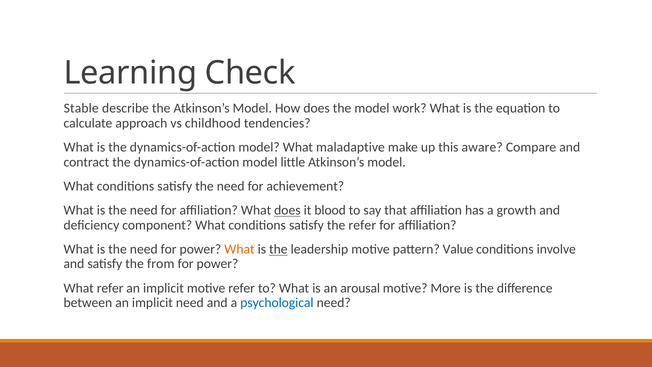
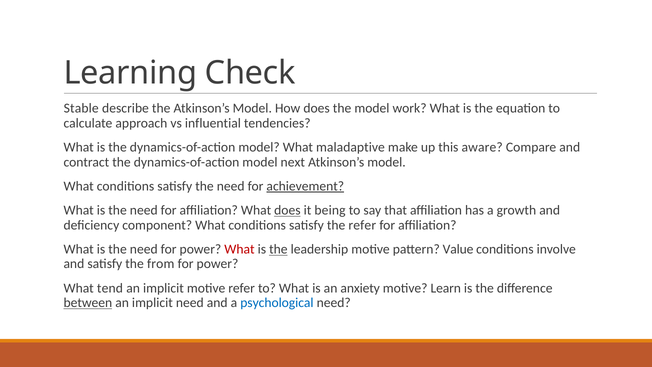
childhood: childhood -> influential (213, 123)
little: little -> next (293, 162)
achievement underline: none -> present (305, 186)
blood: blood -> being (330, 210)
What colour: orange -> red (239, 249)
What refer: refer -> tend (110, 288)
arousal: arousal -> anxiety (360, 288)
More: More -> Learn (446, 288)
between underline: none -> present (88, 303)
